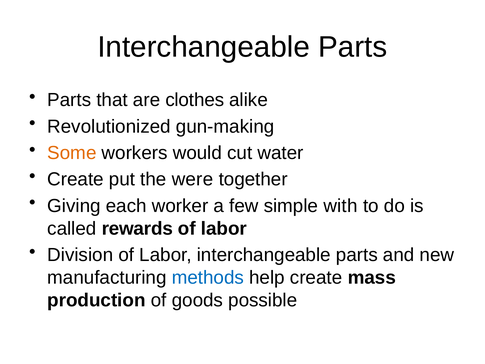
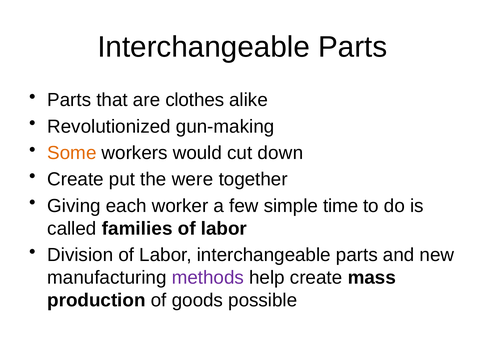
water: water -> down (280, 153)
with: with -> time (341, 206)
rewards: rewards -> families (137, 228)
methods colour: blue -> purple (208, 277)
